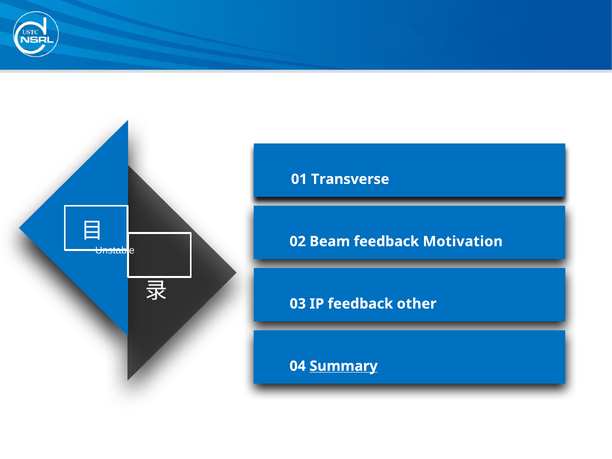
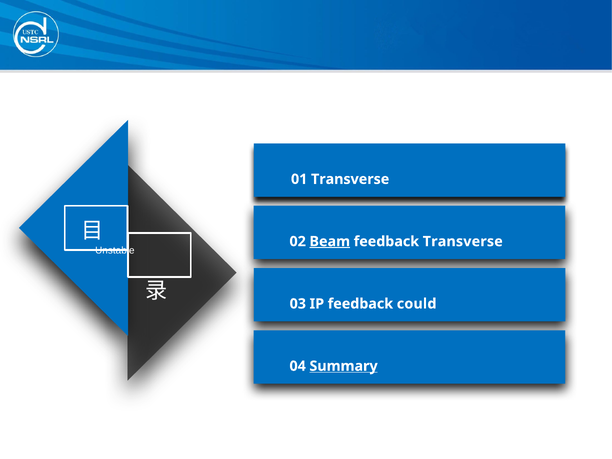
Beam underline: none -> present (330, 241)
feedback Motivation: Motivation -> Transverse (463, 241)
other: other -> could (417, 304)
